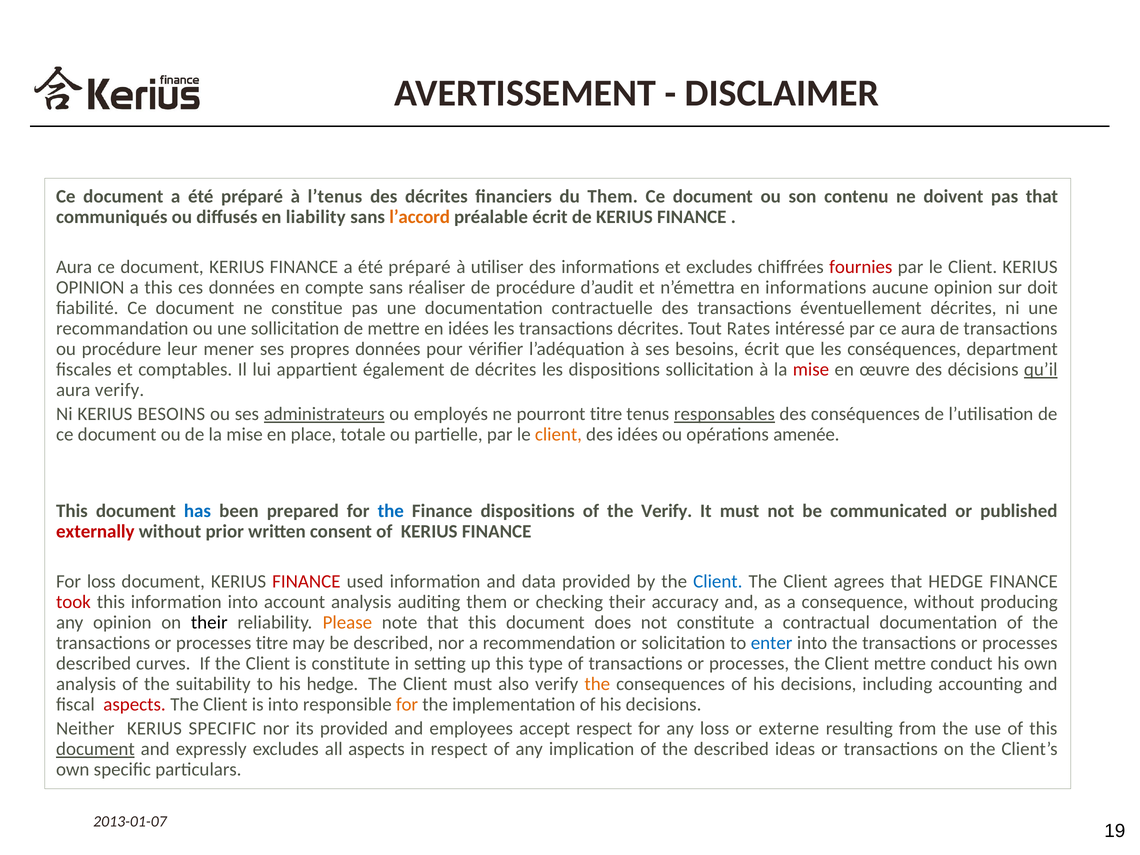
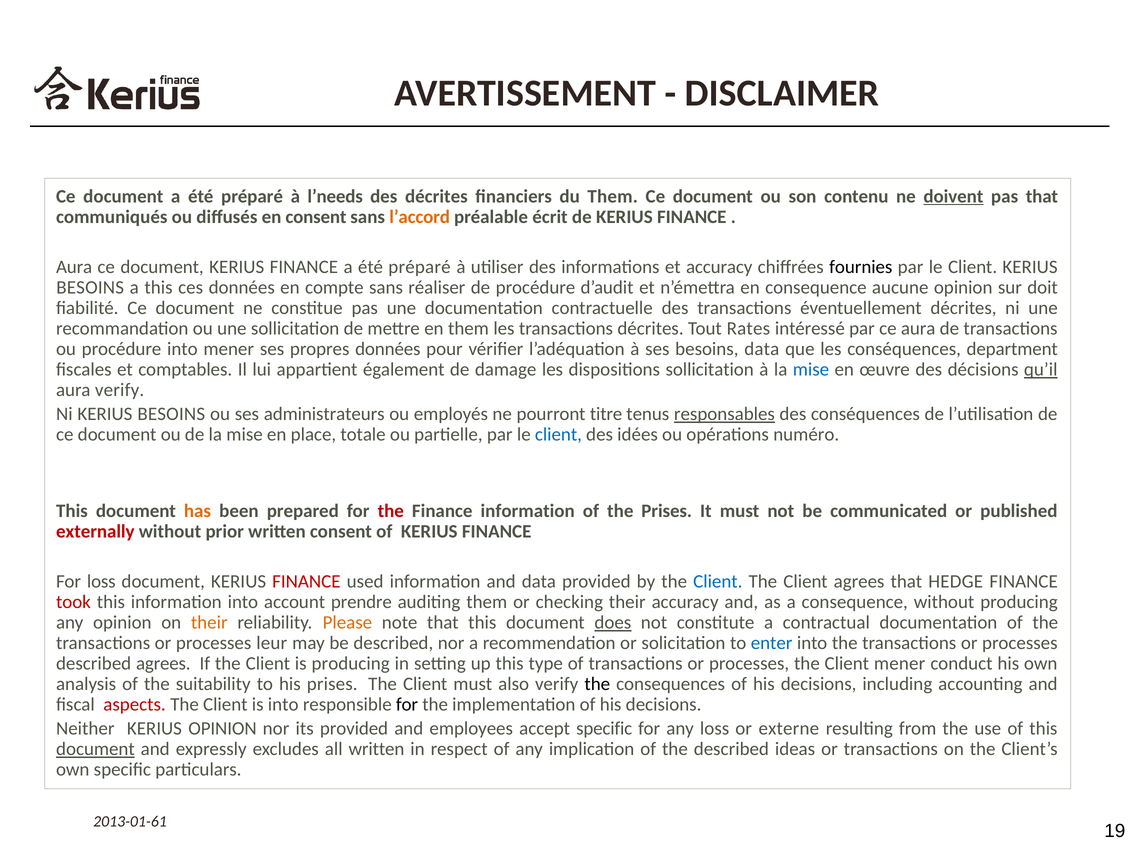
l’tenus: l’tenus -> l’needs (335, 196)
doivent underline: none -> present (953, 196)
en liability: liability -> consent (316, 217)
et excludes: excludes -> accuracy (719, 267)
fournies colour: red -> black (861, 267)
OPINION: OPINION -> BESOINS (90, 288)
en informations: informations -> consequence (816, 288)
en idées: idées -> them (468, 329)
procédure leur: leur -> into (182, 349)
besoins écrit: écrit -> data (762, 349)
de décrites: décrites -> damage (506, 370)
mise colour: red -> blue (811, 370)
administrateurs underline: present -> none (324, 414)
client colour: orange -> blue (558, 435)
amenée: amenée -> numéro (806, 435)
has colour: blue -> orange (197, 511)
the colour: blue -> red (391, 511)
Finance dispositions: dispositions -> information (528, 511)
the Verify: Verify -> Prises (667, 511)
account analysis: analysis -> prendre (361, 602)
their colour: black -> orange (209, 623)
does underline: none -> present (613, 623)
processes titre: titre -> leur (272, 643)
described curves: curves -> agrees (163, 664)
is constitute: constitute -> producing (351, 664)
Client mettre: mettre -> mener (900, 664)
his hedge: hedge -> prises (332, 684)
the colour: orange -> black (597, 684)
for colour: orange -> black (407, 705)
KERIUS SPECIFIC: SPECIFIC -> OPINION (222, 729)
accept respect: respect -> specific (604, 729)
all aspects: aspects -> written (376, 749)
2013-01-07: 2013-01-07 -> 2013-01-61 (130, 821)
